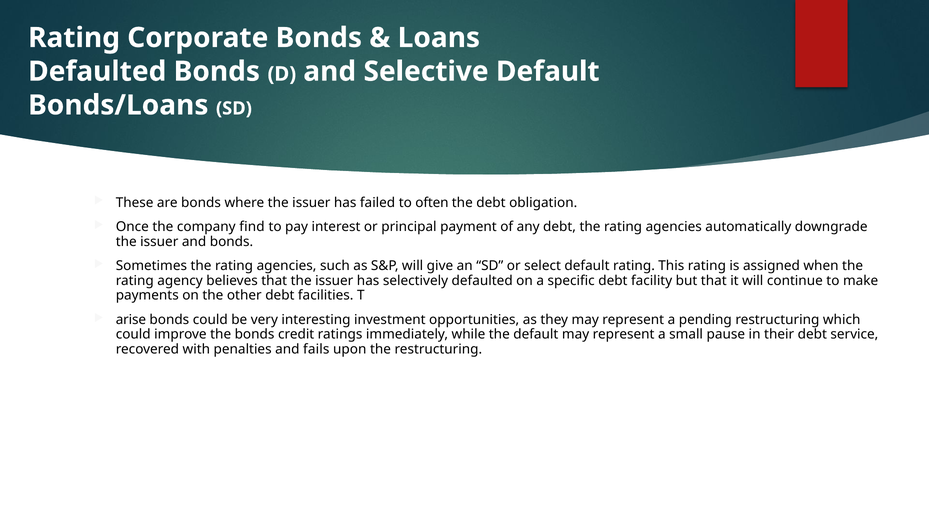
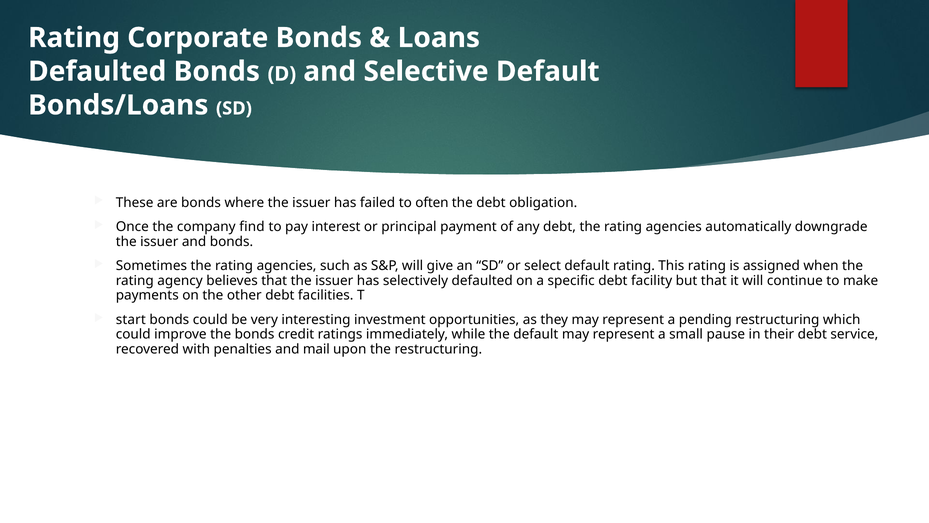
arise: arise -> start (131, 320)
fails: fails -> mail (316, 349)
